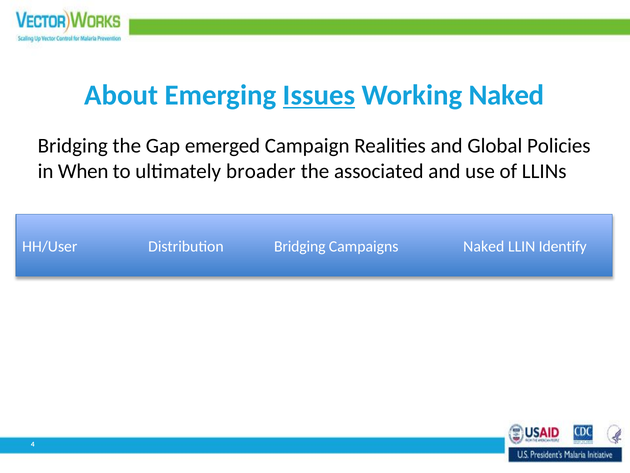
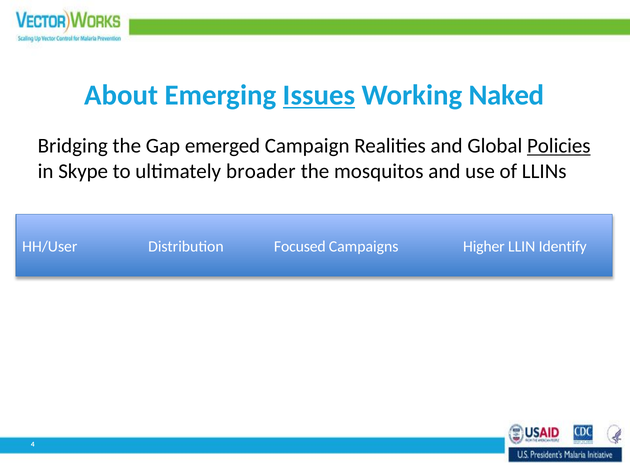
Policies underline: none -> present (559, 146)
When: When -> Skype (83, 171)
associated: associated -> mosquitos (379, 171)
Distribution Bridging: Bridging -> Focused (300, 246)
Campaigns Naked: Naked -> Higher (484, 246)
